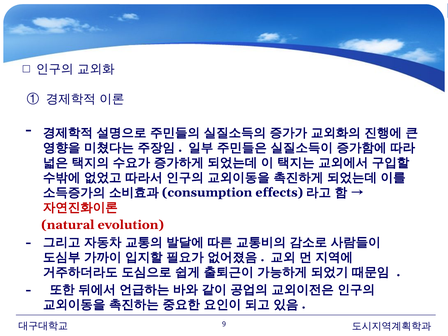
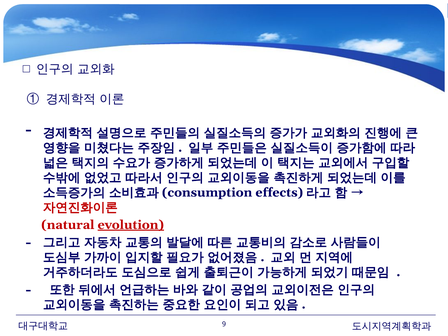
evolution underline: none -> present (131, 225)
